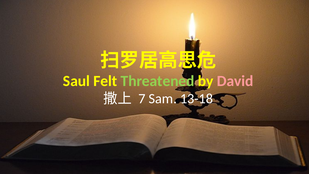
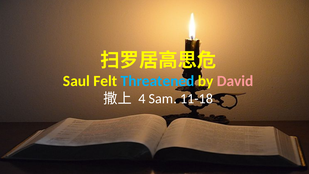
Threatened colour: light green -> light blue (158, 81)
7: 7 -> 4 (142, 99)
13-18: 13-18 -> 11-18 (197, 99)
